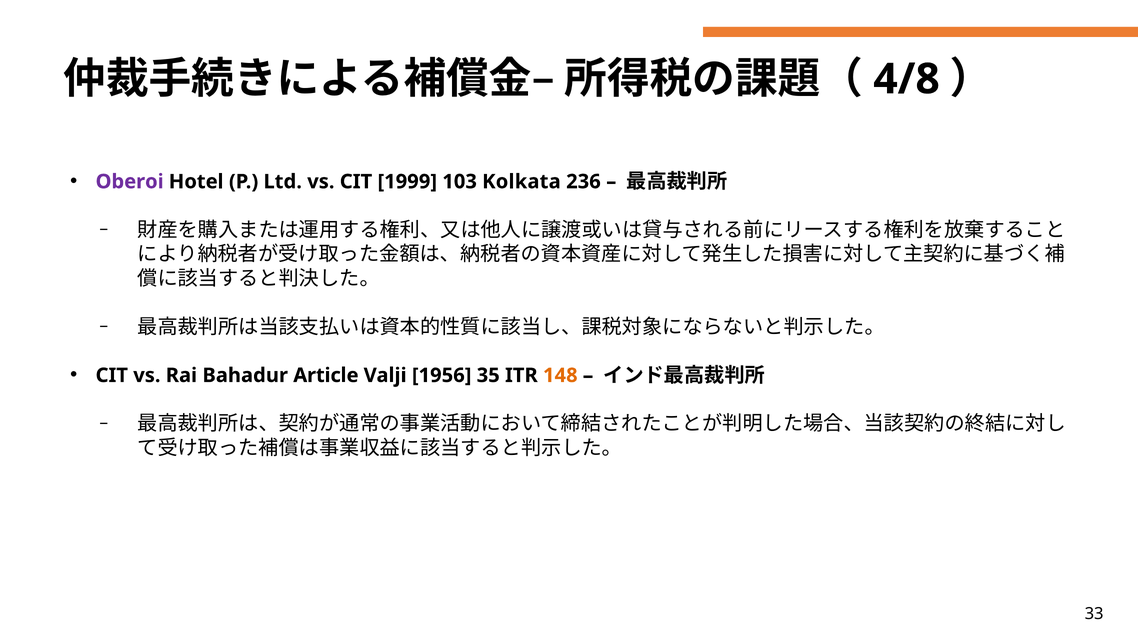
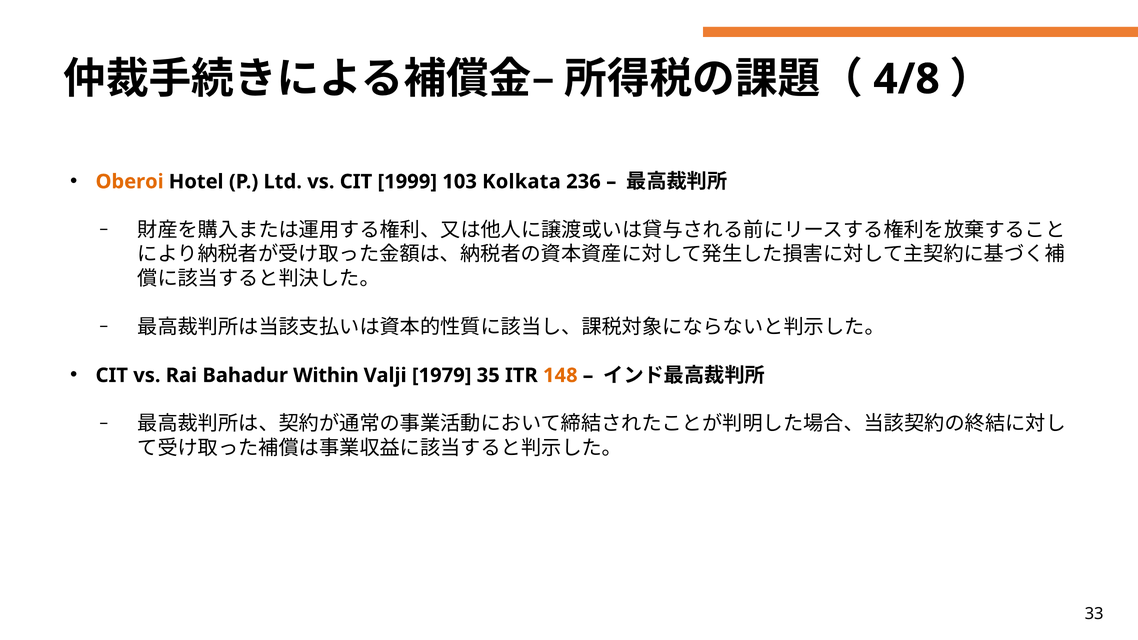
Oberoi colour: purple -> orange (130, 182)
Article: Article -> Within (326, 375)
1956: 1956 -> 1979 (442, 375)
